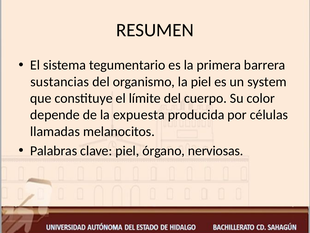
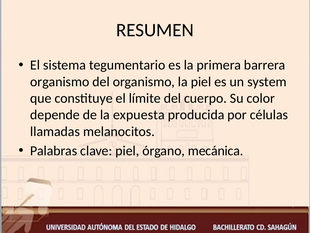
sustancias: sustancias -> organismo (60, 82)
nerviosas: nerviosas -> mecánica (216, 150)
